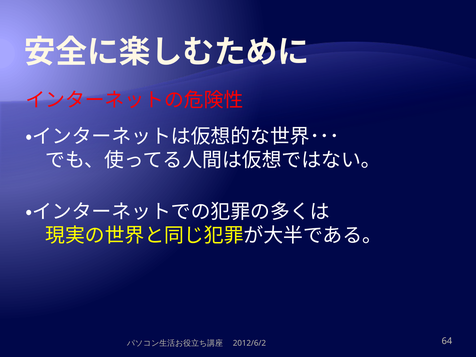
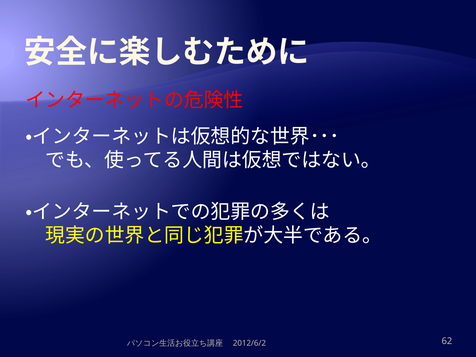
64: 64 -> 62 (447, 341)
